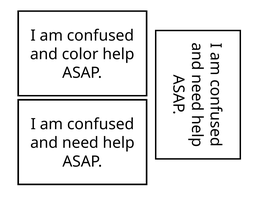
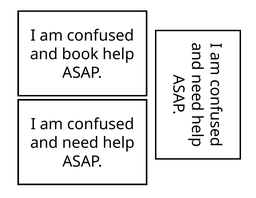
color: color -> book (80, 54)
